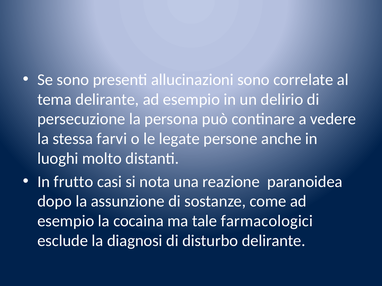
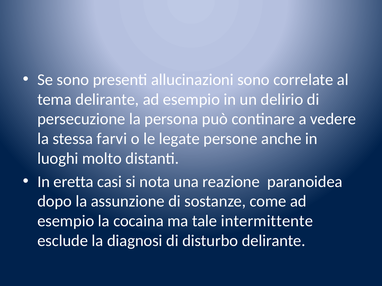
frutto: frutto -> eretta (74, 182)
farmacologici: farmacologici -> intermittente (267, 221)
